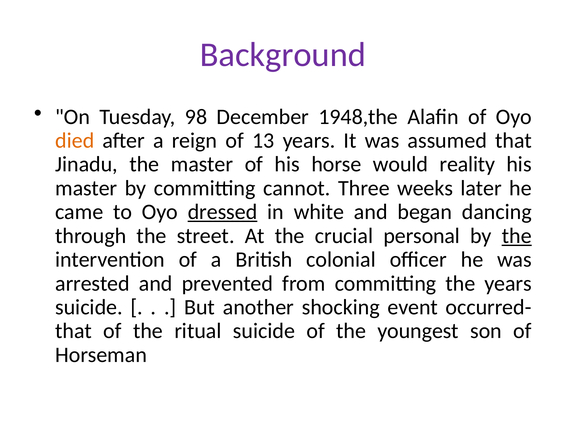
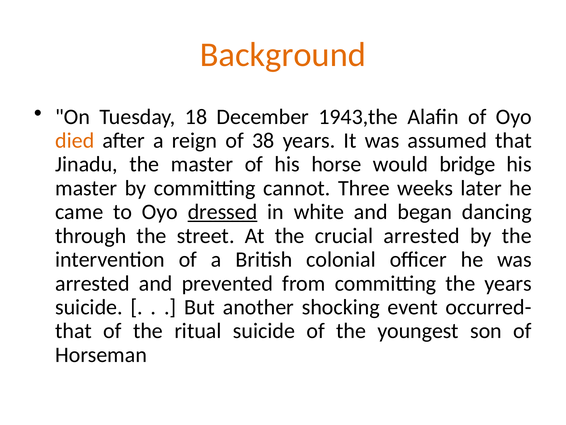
Background colour: purple -> orange (283, 55)
98: 98 -> 18 (196, 117)
1948,the: 1948,the -> 1943,the (358, 117)
13: 13 -> 38 (263, 140)
reality: reality -> bridge (467, 164)
crucial personal: personal -> arrested (422, 236)
the underline: present -> none (517, 236)
